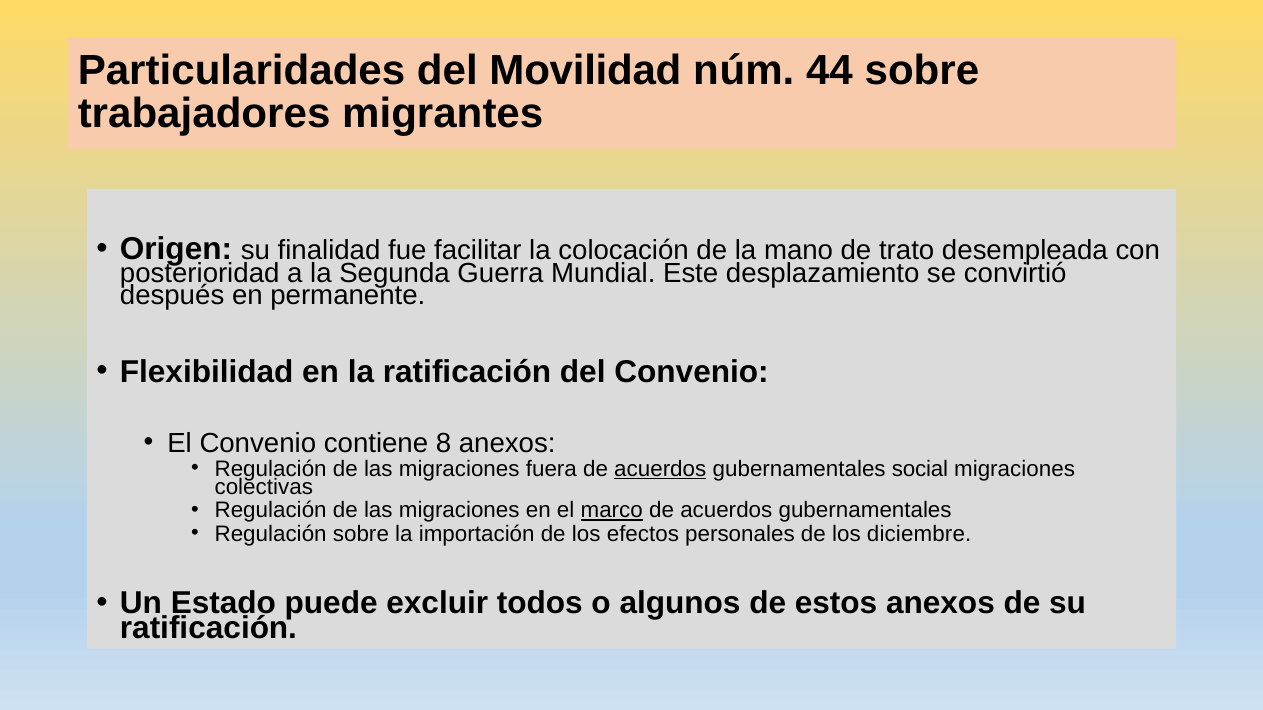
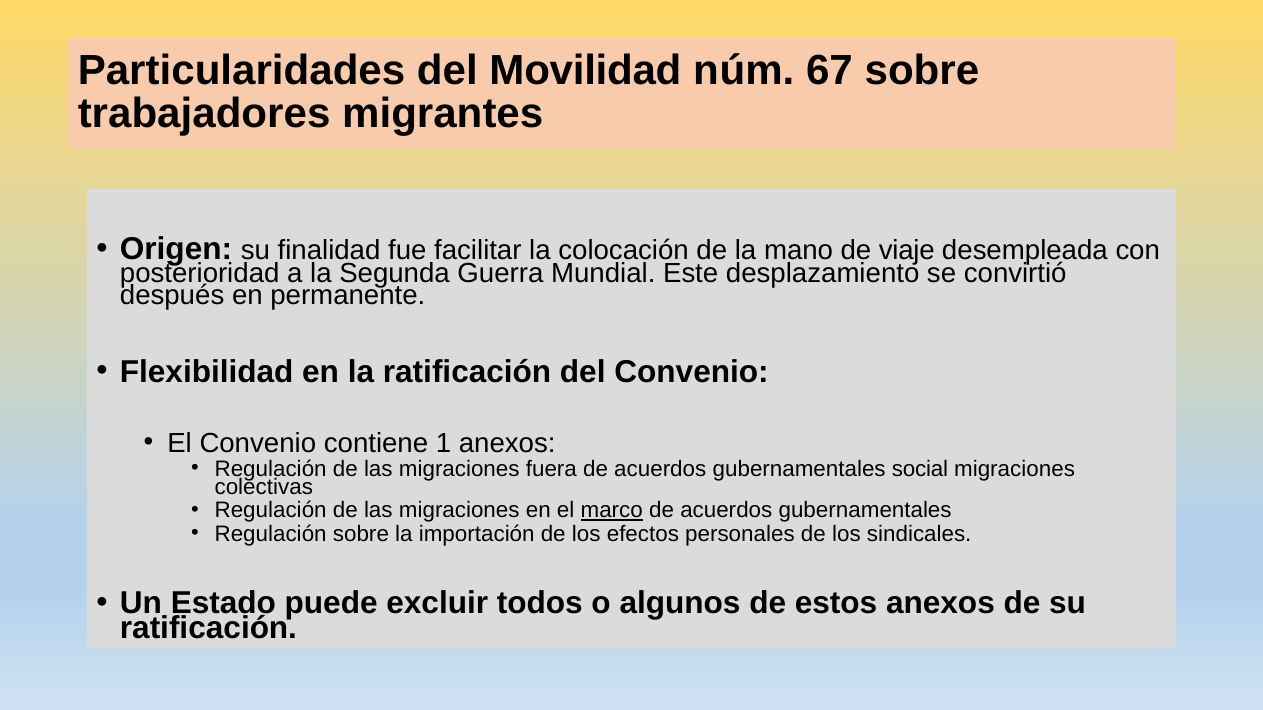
44: 44 -> 67 (829, 71)
trato: trato -> viaje (907, 251)
8: 8 -> 1 (443, 443)
acuerdos underline: present -> none (660, 469)
diciembre: diciembre -> sindicales (919, 534)
